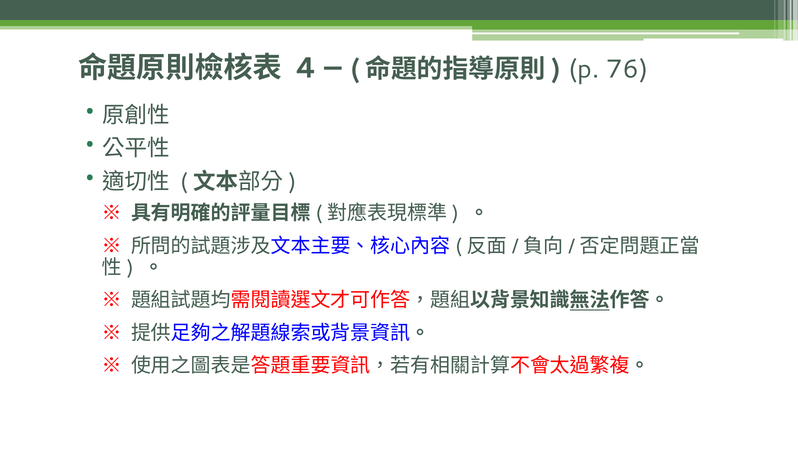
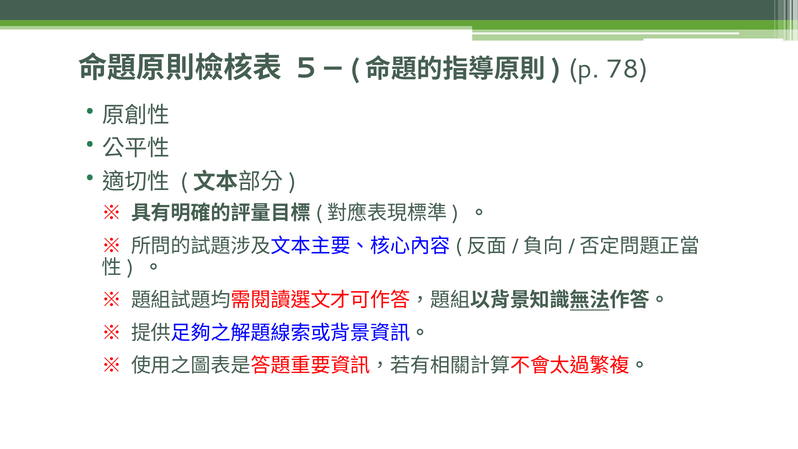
4: 4 -> 5 (306, 68)
76: 76 -> 78 (627, 69)
